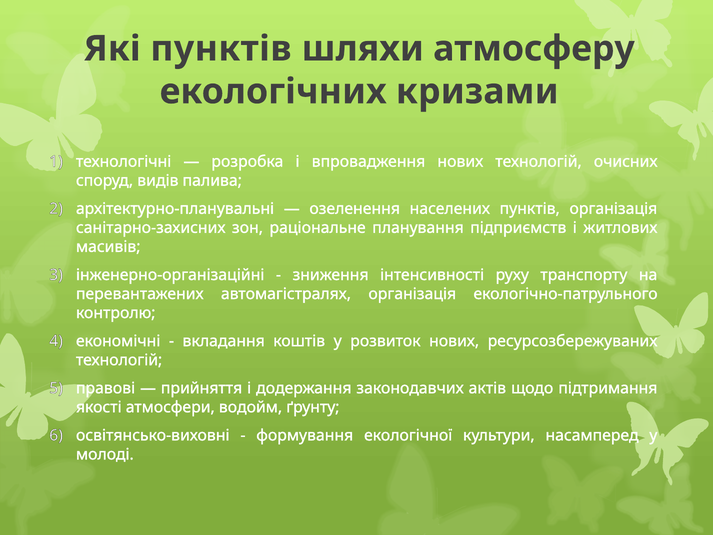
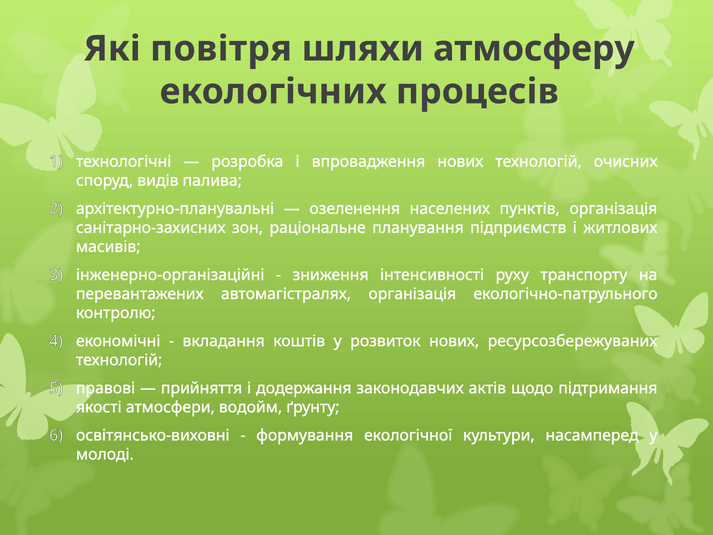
Які пунктів: пунктів -> повітря (221, 49)
кризами: кризами -> процесів (477, 91)
